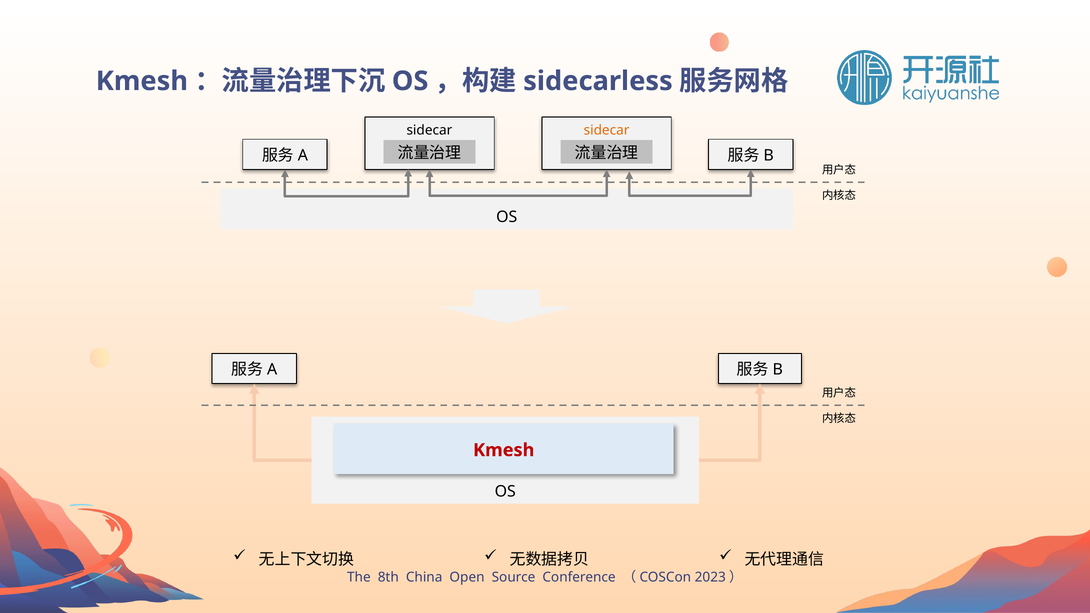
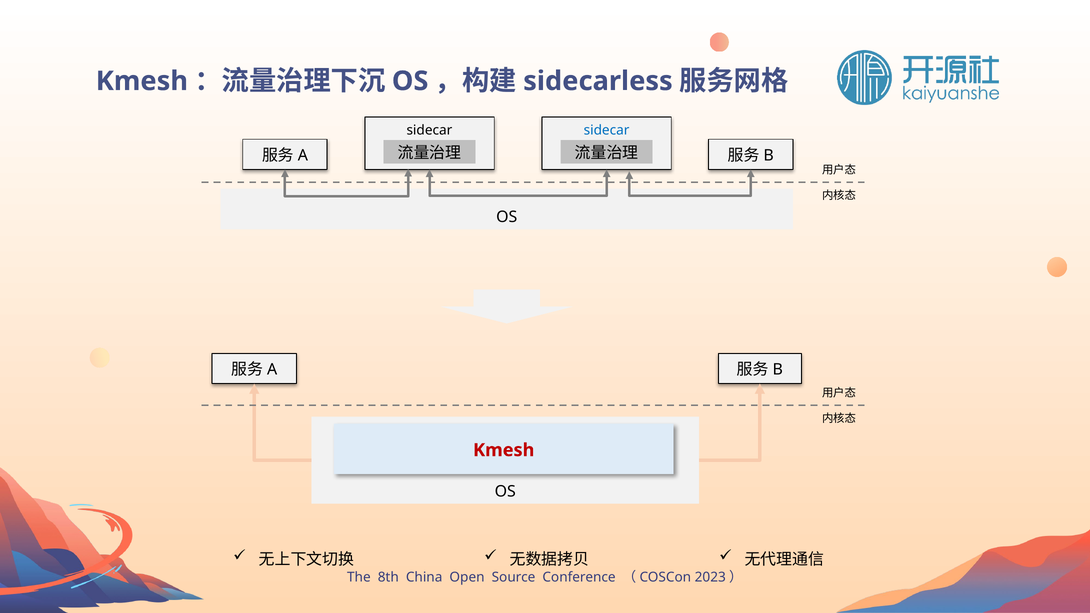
sidecar colour: orange -> blue (607, 130)
